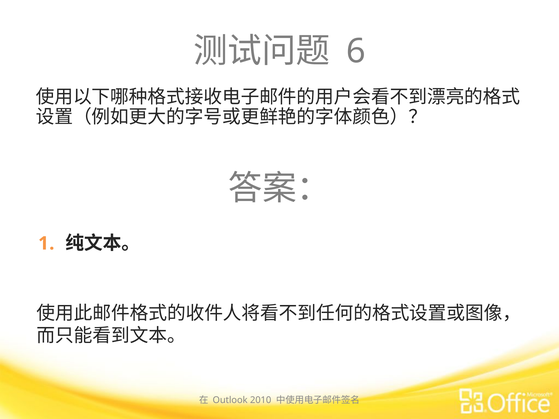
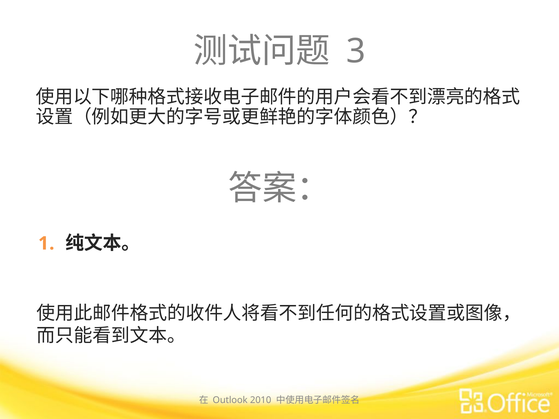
6: 6 -> 3 (356, 51)
